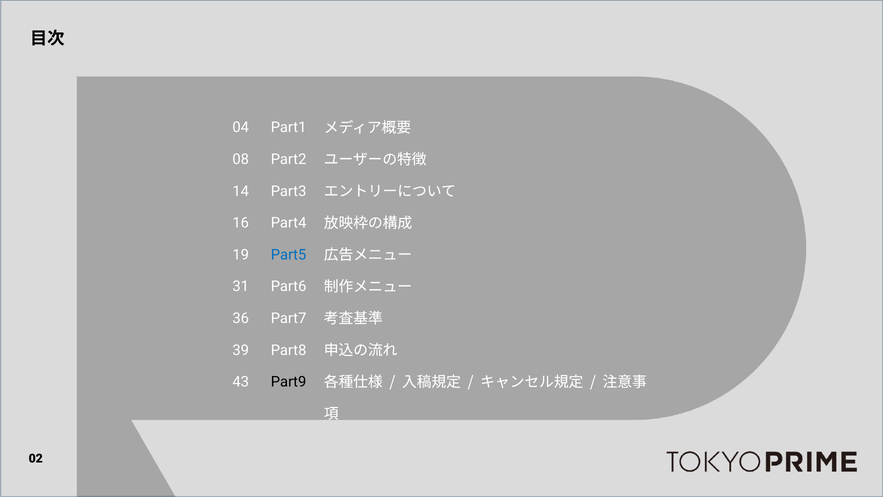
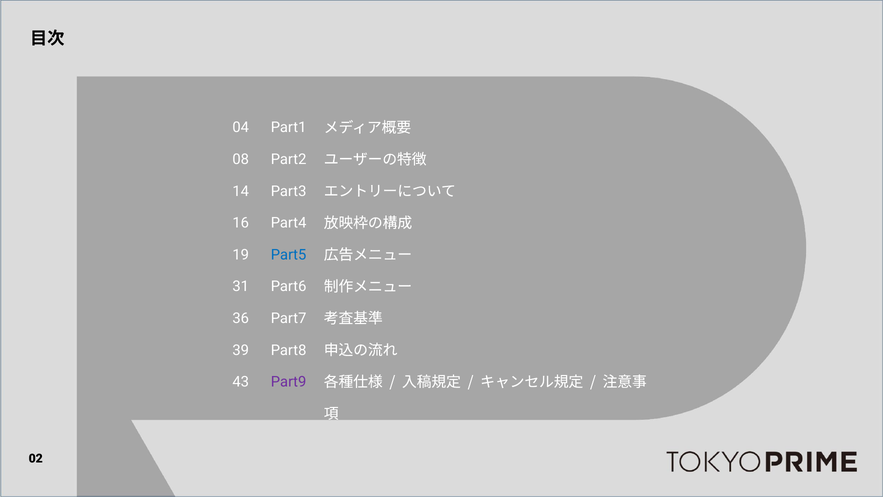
Part9 colour: black -> purple (289, 382)
